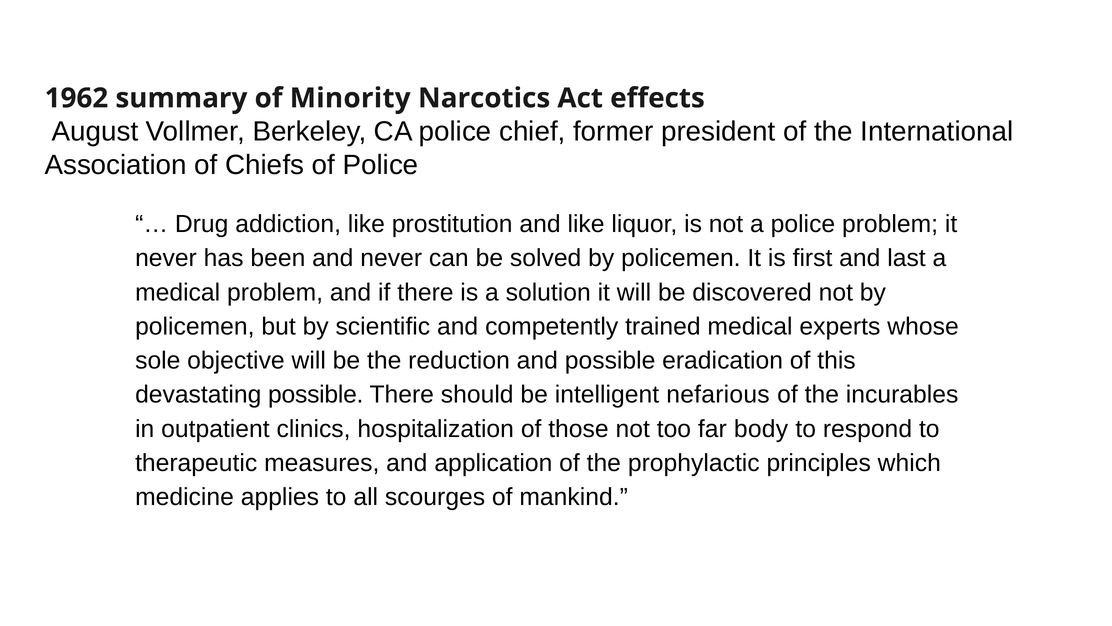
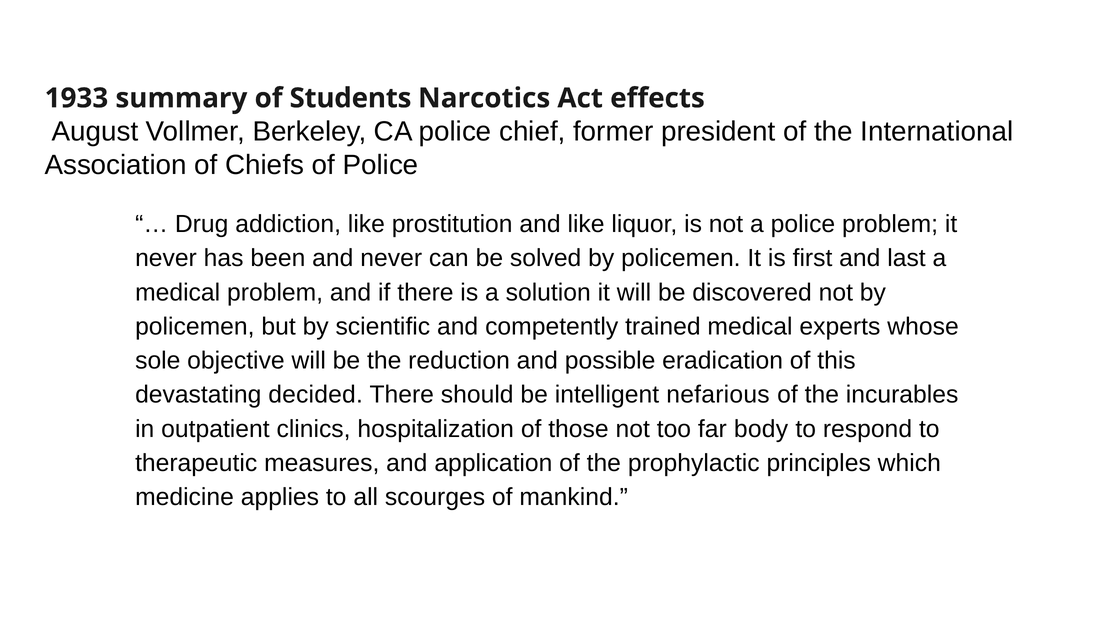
1962: 1962 -> 1933 (76, 98)
Minority: Minority -> Students (350, 98)
devastating possible: possible -> decided (316, 395)
